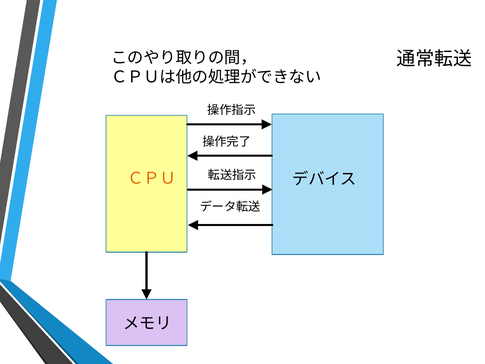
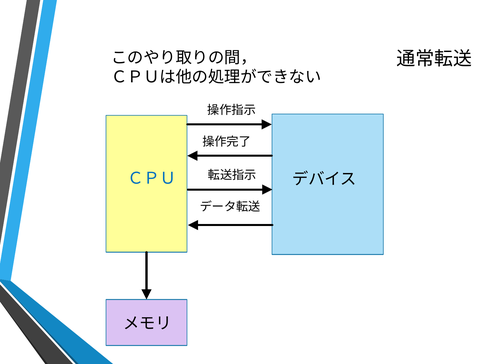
ＣＰＵ colour: orange -> blue (152, 178)
